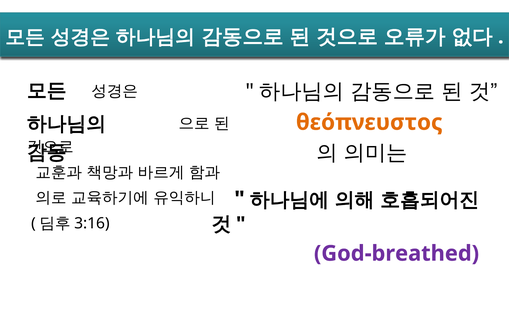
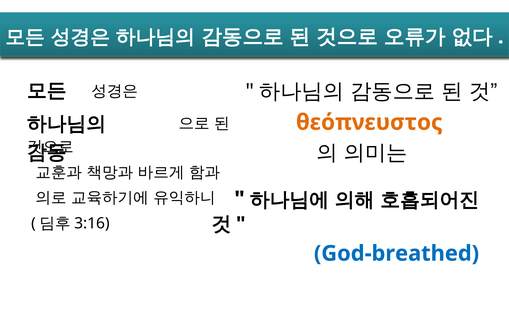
God-breathed colour: purple -> blue (396, 254)
